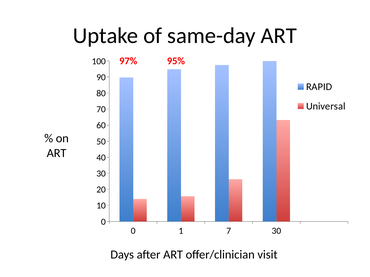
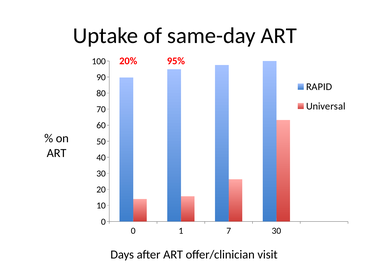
97%: 97% -> 20% (128, 61)
